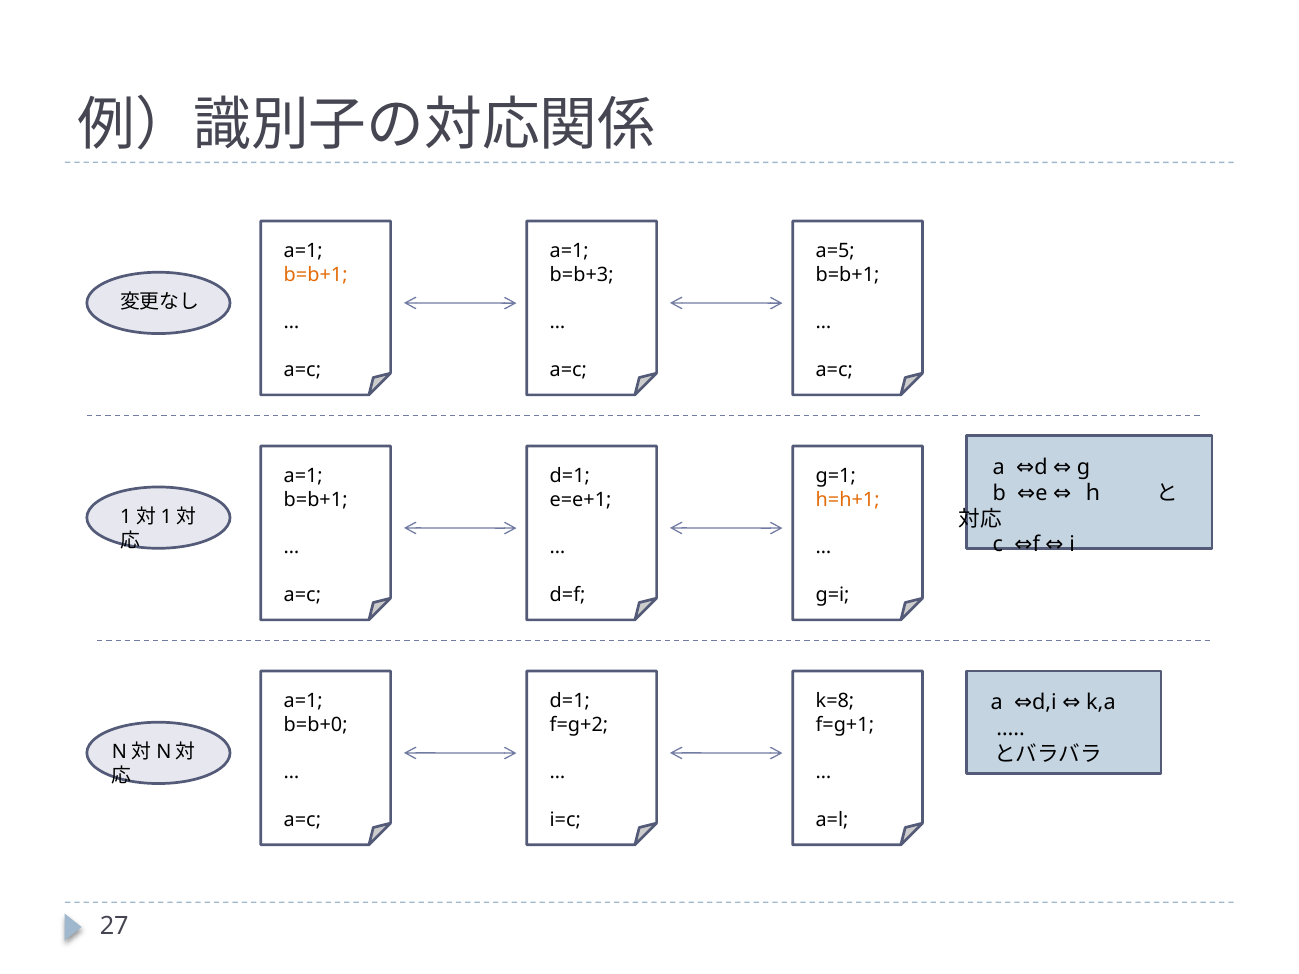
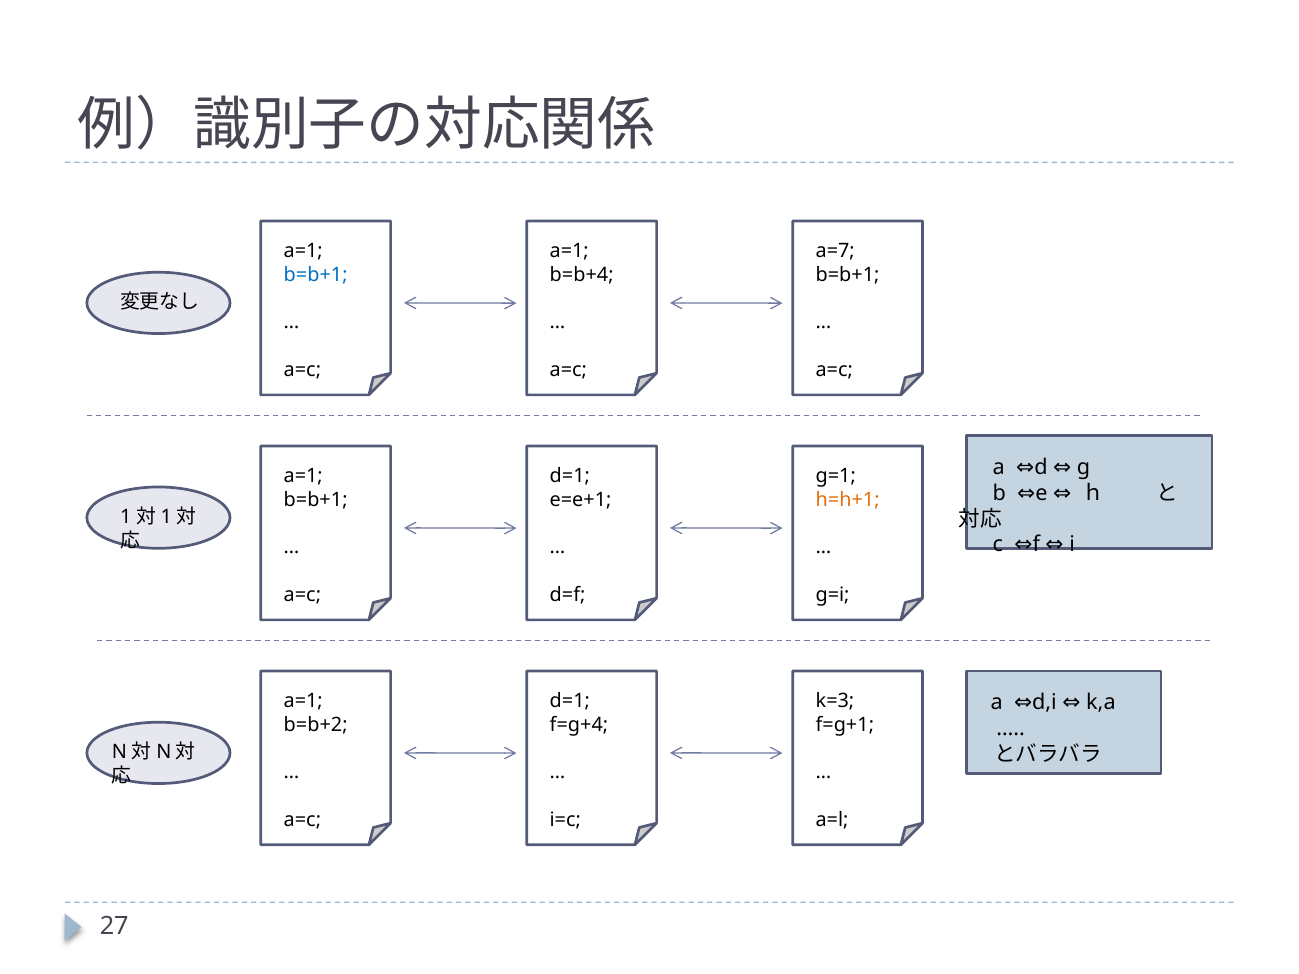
a=5: a=5 -> a=7 (835, 251)
b=b+1 colour: orange -> blue (316, 275)
b=b+3: b=b+3 -> b=b+4 (582, 275)
k=8: k=8 -> k=3 (835, 701)
b=b+0: b=b+0 -> b=b+2 (316, 725)
f=g+2: f=g+2 -> f=g+4 (579, 725)
